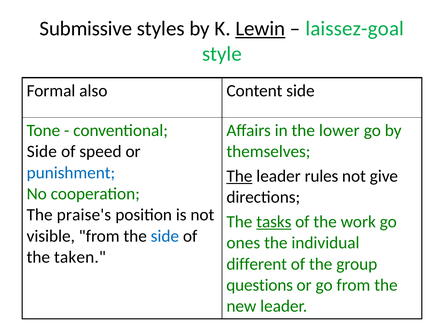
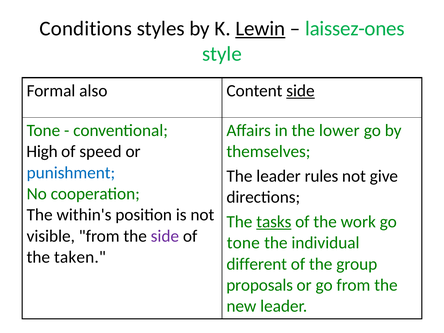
Submissive: Submissive -> Conditions (86, 29)
laissez-goal: laissez-goal -> laissez-ones (355, 29)
side underline: none -> present (300, 91)
Side: Side -> High (42, 152)
The underline: present -> none (239, 176)
praise's: praise's -> within's (84, 215)
side colour: blue -> purple (165, 236)
ones: ones -> tone (243, 243)
questions: questions -> proposals (260, 285)
